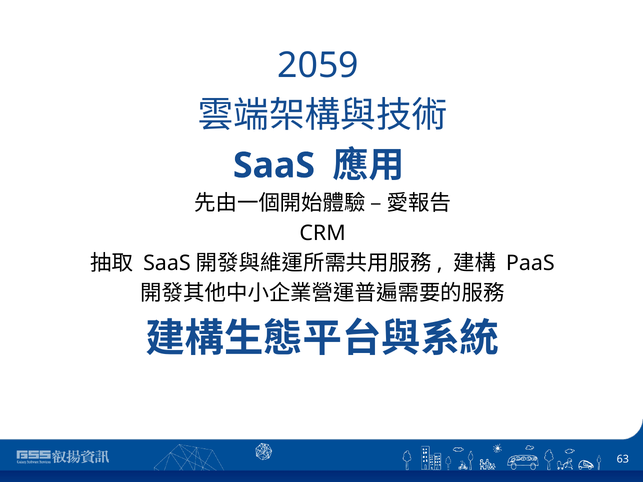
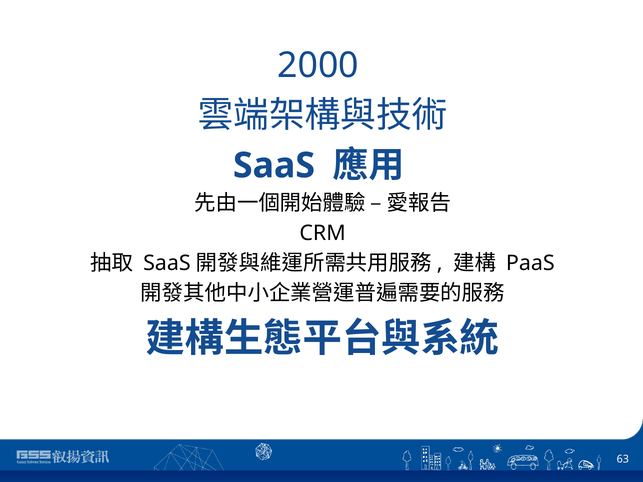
2059: 2059 -> 2000 (318, 66)
